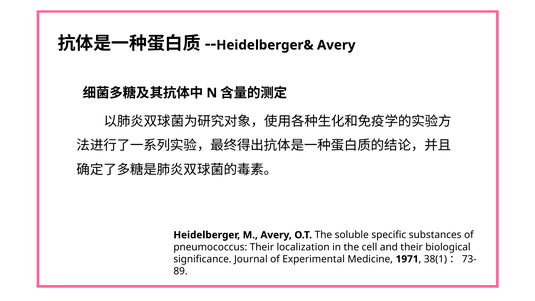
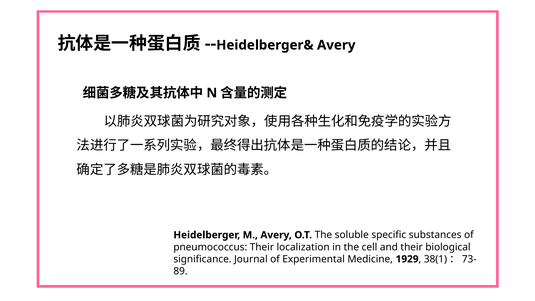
1971: 1971 -> 1929 (407, 259)
